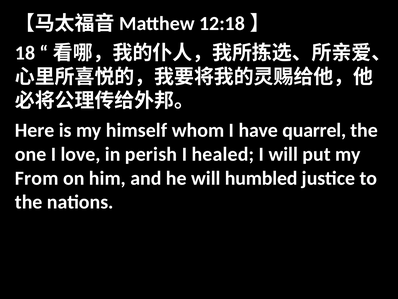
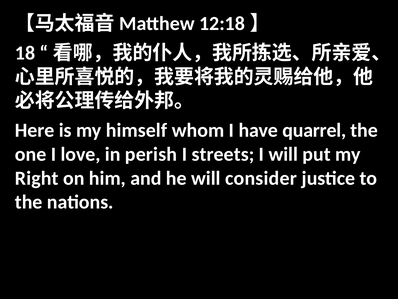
healed: healed -> streets (223, 154)
From: From -> Right (37, 178)
humbled: humbled -> consider (261, 178)
